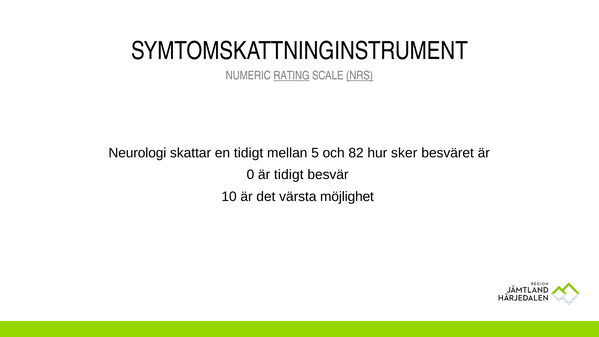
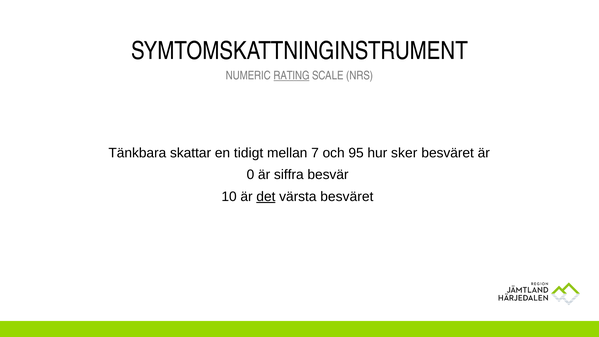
NRS underline: present -> none (360, 75)
Neurologi: Neurologi -> Tänkbara (137, 153)
5: 5 -> 7 (315, 153)
82: 82 -> 95 (356, 153)
är tidigt: tidigt -> siffra (289, 175)
det underline: none -> present (266, 197)
värsta möjlighet: möjlighet -> besväret (347, 197)
